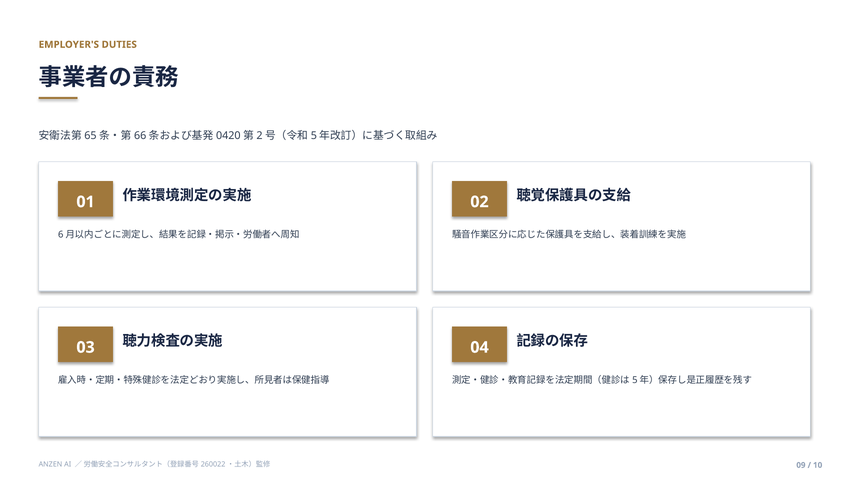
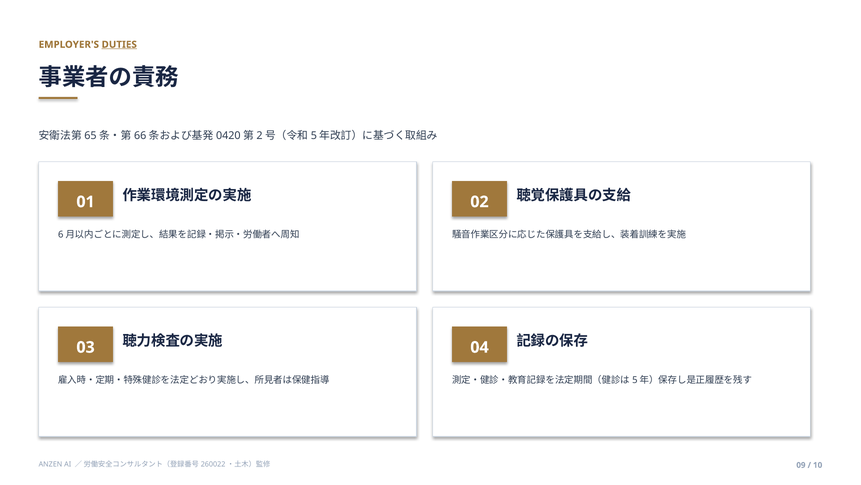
DUTIES underline: none -> present (119, 44)
